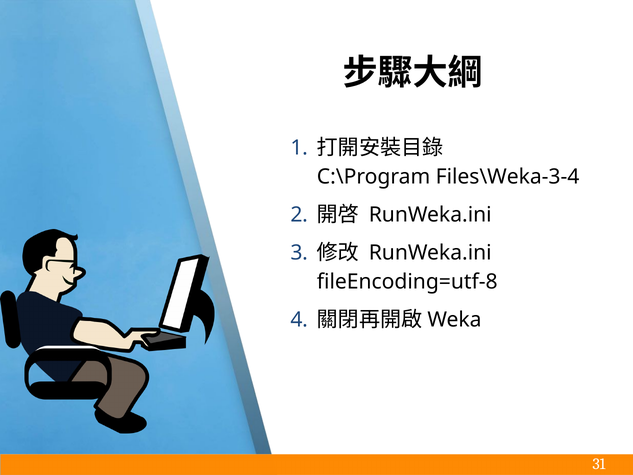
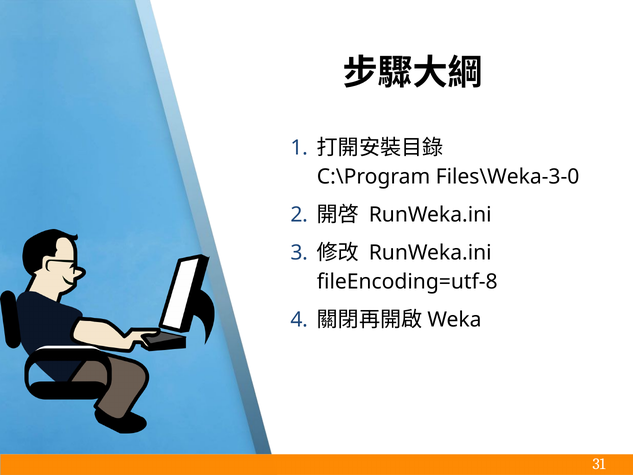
Files\Weka-3-4: Files\Weka-3-4 -> Files\Weka-3-0 (508, 177)
